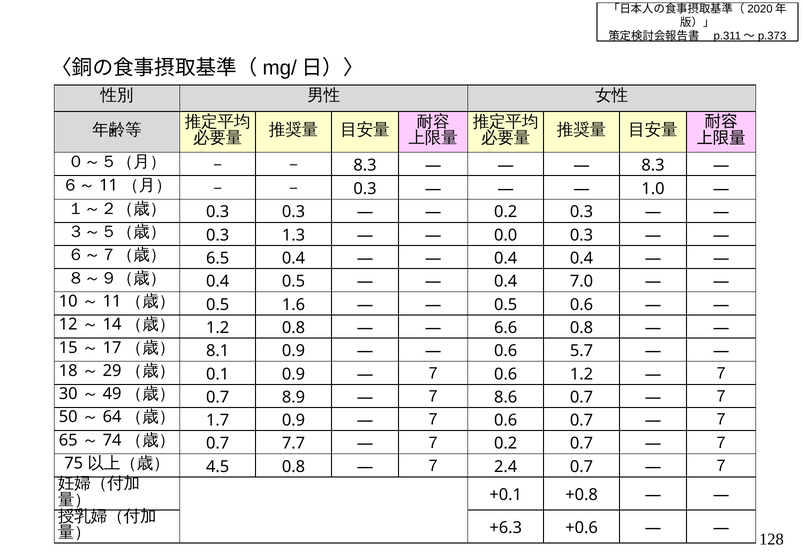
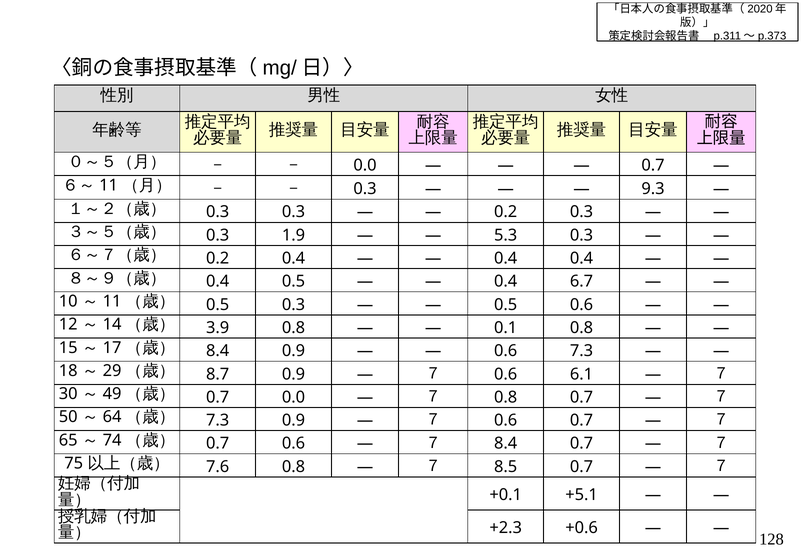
8.3: 8.3 -> 0.0 (365, 165)
8.3: 8.3 -> 0.7 (653, 165)
1.0: 1.0 -> 9.3 (653, 189)
1.3: 1.3 -> 1.9 (294, 235)
0.0: 0.0 -> 5.3 (506, 235)
6.5: 6.5 -> 0.2 (218, 258)
7.0: 7.0 -> 6.7 (582, 281)
0.5 1.6: 1.6 -> 0.3 (294, 305)
1.2: 1.2 -> 3.9 (218, 328)
6.6: 6.6 -> 0.1 (506, 328)
8.1: 8.1 -> 8.4 (218, 351)
0.6 5.7: 5.7 -> 7.3 (582, 351)
0.1: 0.1 -> 8.7 (218, 374)
0.6 1.2: 1.2 -> 6.1 (582, 374)
0.7 8.9: 8.9 -> 0.0 (294, 397)
７ 8.6: 8.6 -> 0.8 (506, 397)
1.7: 1.7 -> 7.3 (218, 420)
0.7 7.7: 7.7 -> 0.6 (294, 443)
７ 0.2: 0.2 -> 8.4 (506, 443)
4.5: 4.5 -> 7.6 (218, 467)
2.4: 2.4 -> 8.5 (506, 467)
+0.8: +0.8 -> +5.1 (582, 495)
+6.3: +6.3 -> +2.3 (506, 528)
